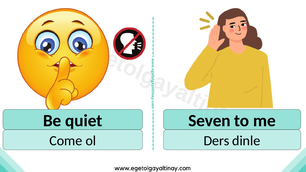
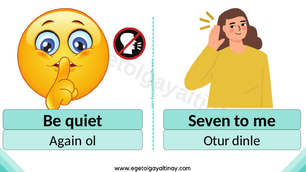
Come: Come -> Again (66, 141)
Ders: Ders -> Otur (216, 141)
